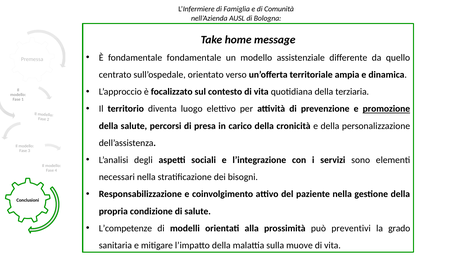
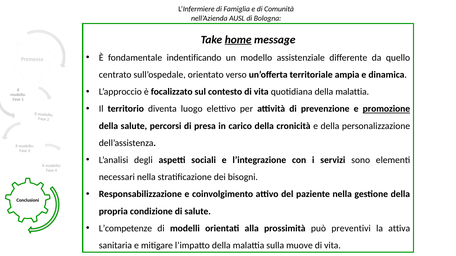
home underline: none -> present (238, 40)
fondamentale fondamentale: fondamentale -> indentificando (194, 58)
quotidiana della terziaria: terziaria -> malattia (352, 92)
grado: grado -> attiva (399, 229)
